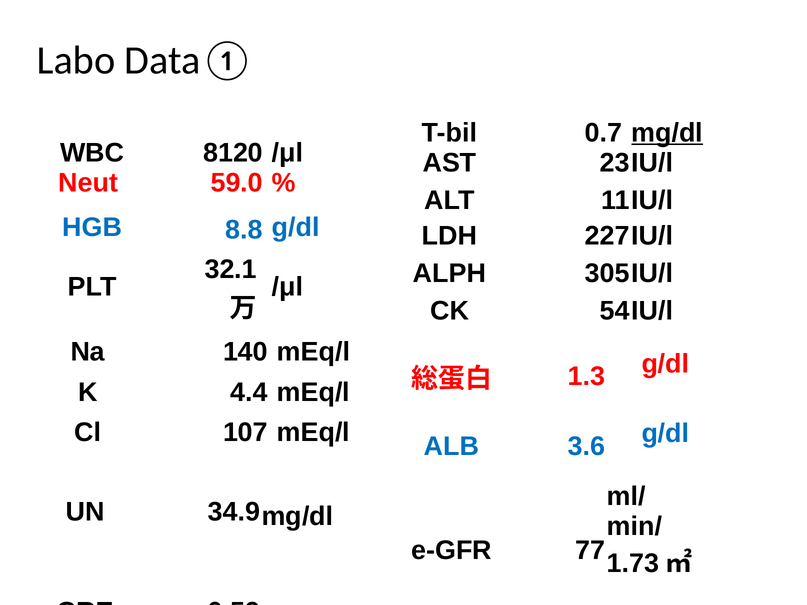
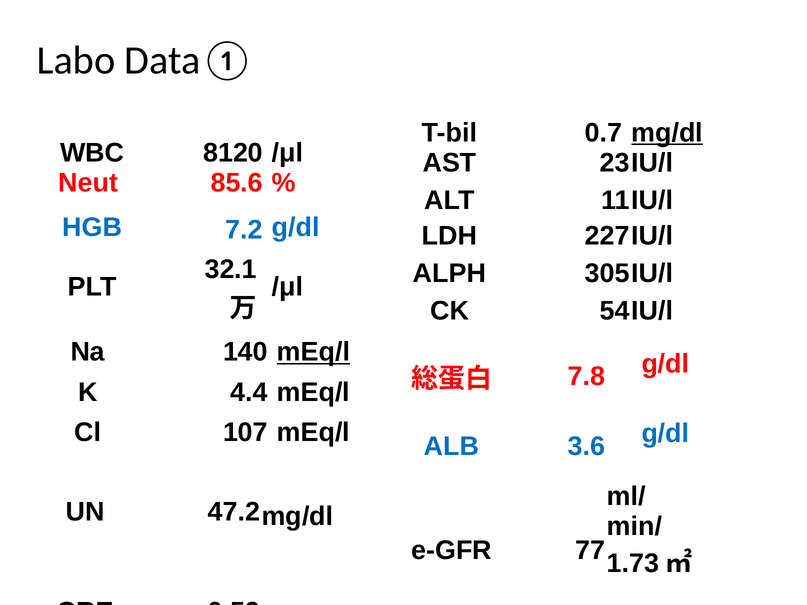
59.0: 59.0 -> 85.6 (237, 183)
8.8: 8.8 -> 7.2 (244, 230)
mEq/l underline: none -> present (313, 352)
1.3: 1.3 -> 7.8 (586, 377)
34.9: 34.9 -> 47.2 (234, 512)
